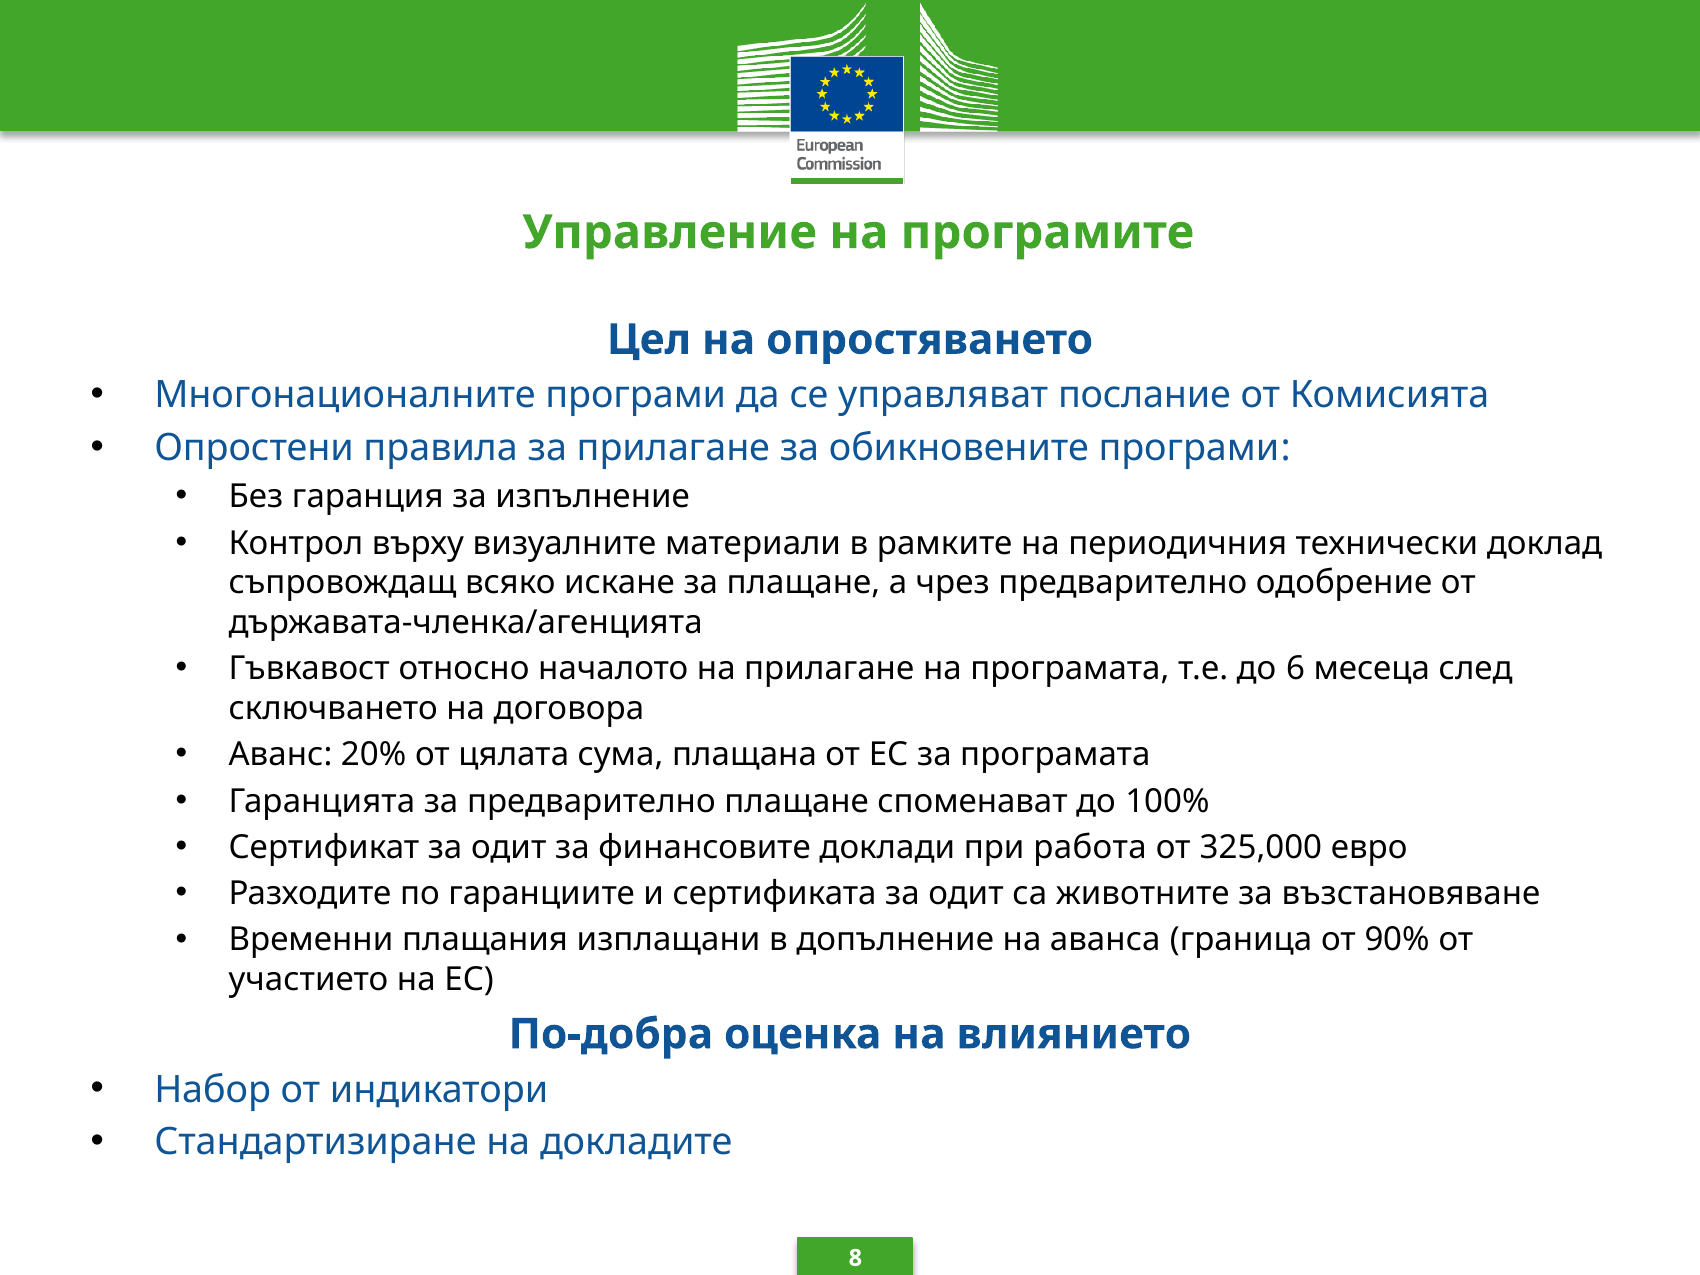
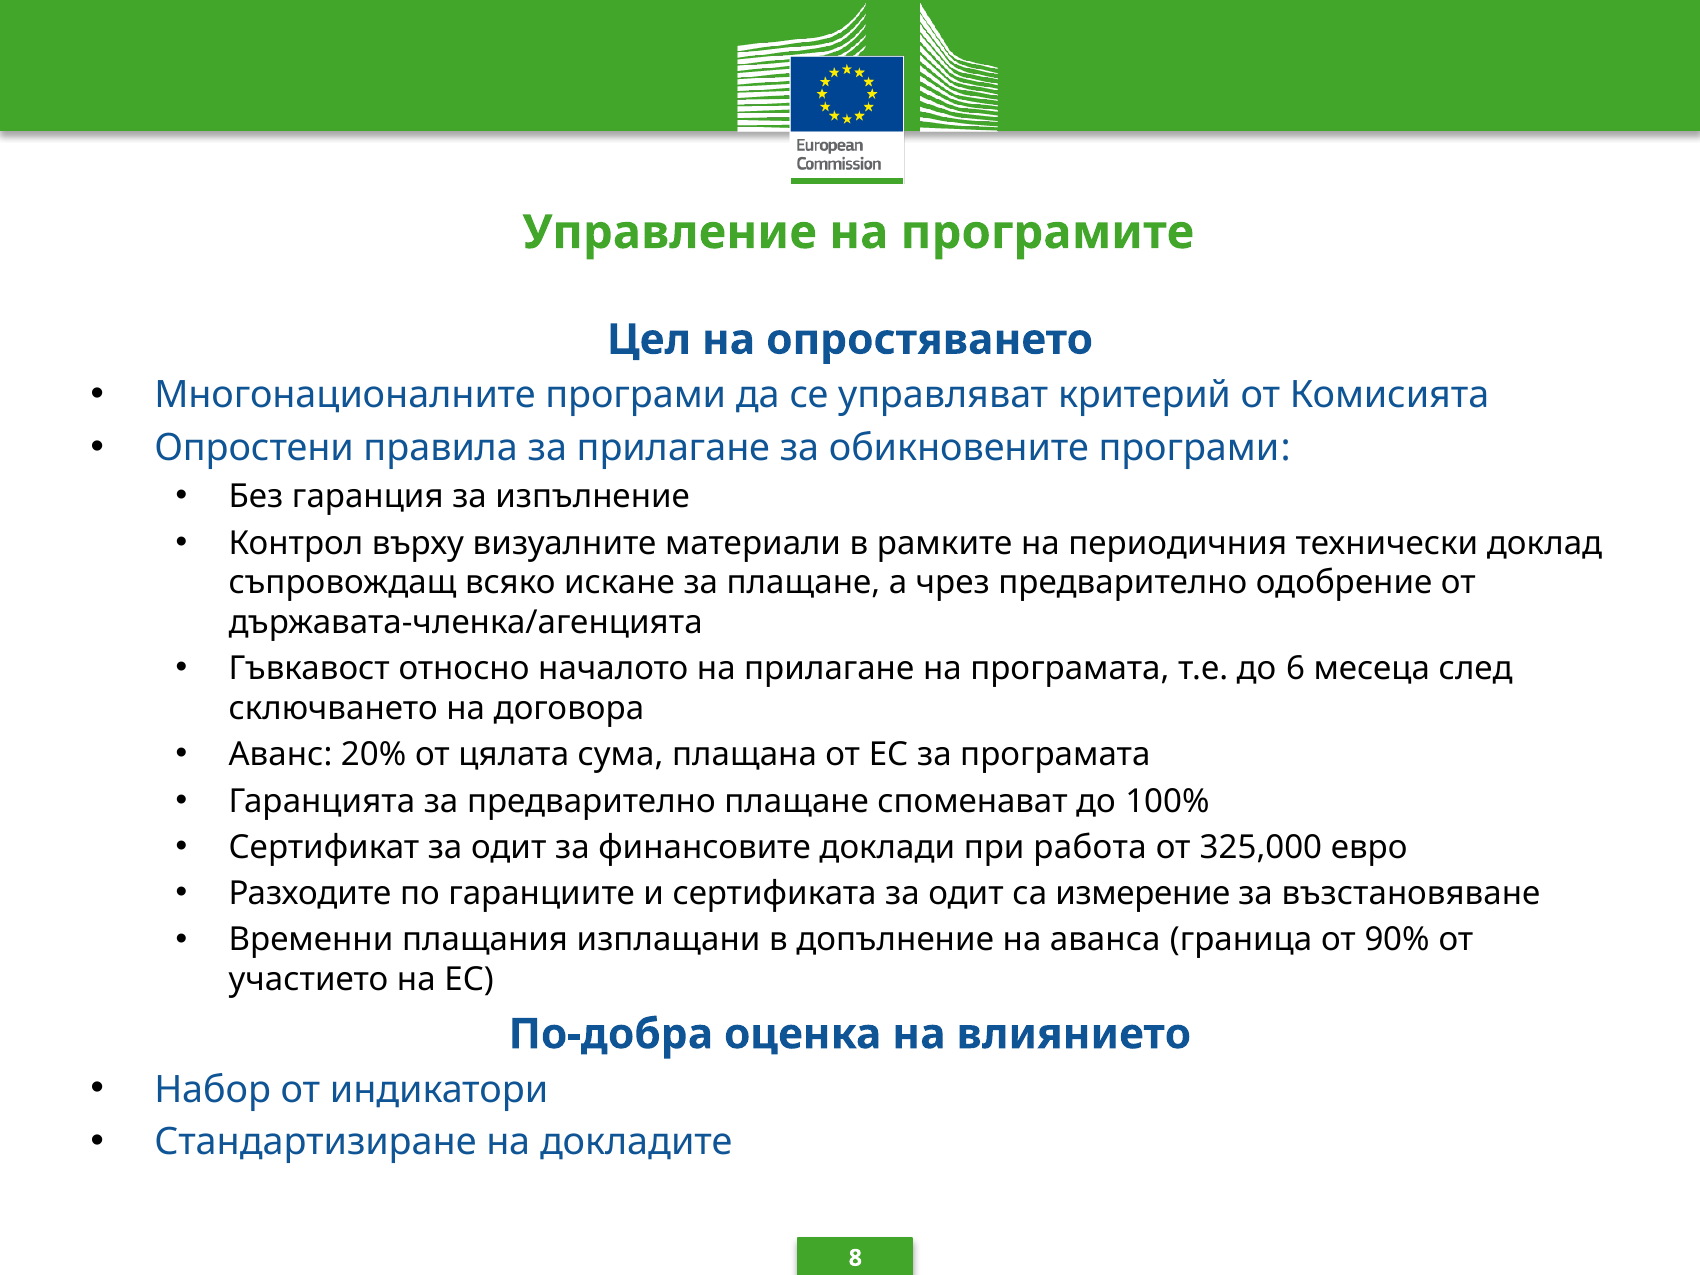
послание: послание -> критерий (1144, 395)
животните: животните -> измерение (1143, 894)
